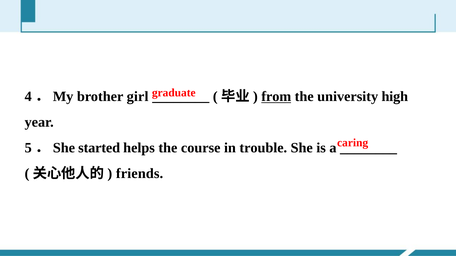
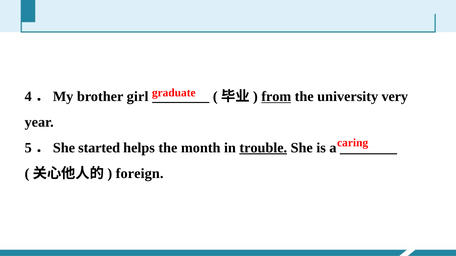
high: high -> very (395, 97)
course: course -> month (201, 148)
trouble underline: none -> present (263, 148)
friends: friends -> foreign (140, 174)
